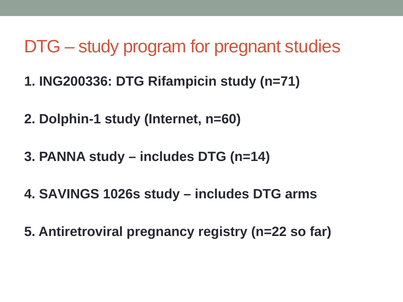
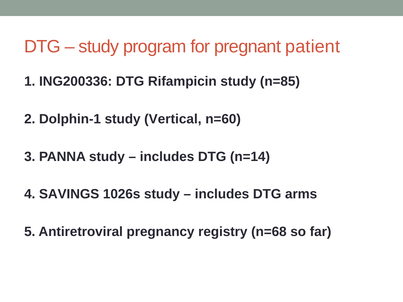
studies: studies -> patient (313, 47)
n=71: n=71 -> n=85 (280, 82)
Internet: Internet -> Vertical (173, 119)
n=22: n=22 -> n=68 (269, 232)
